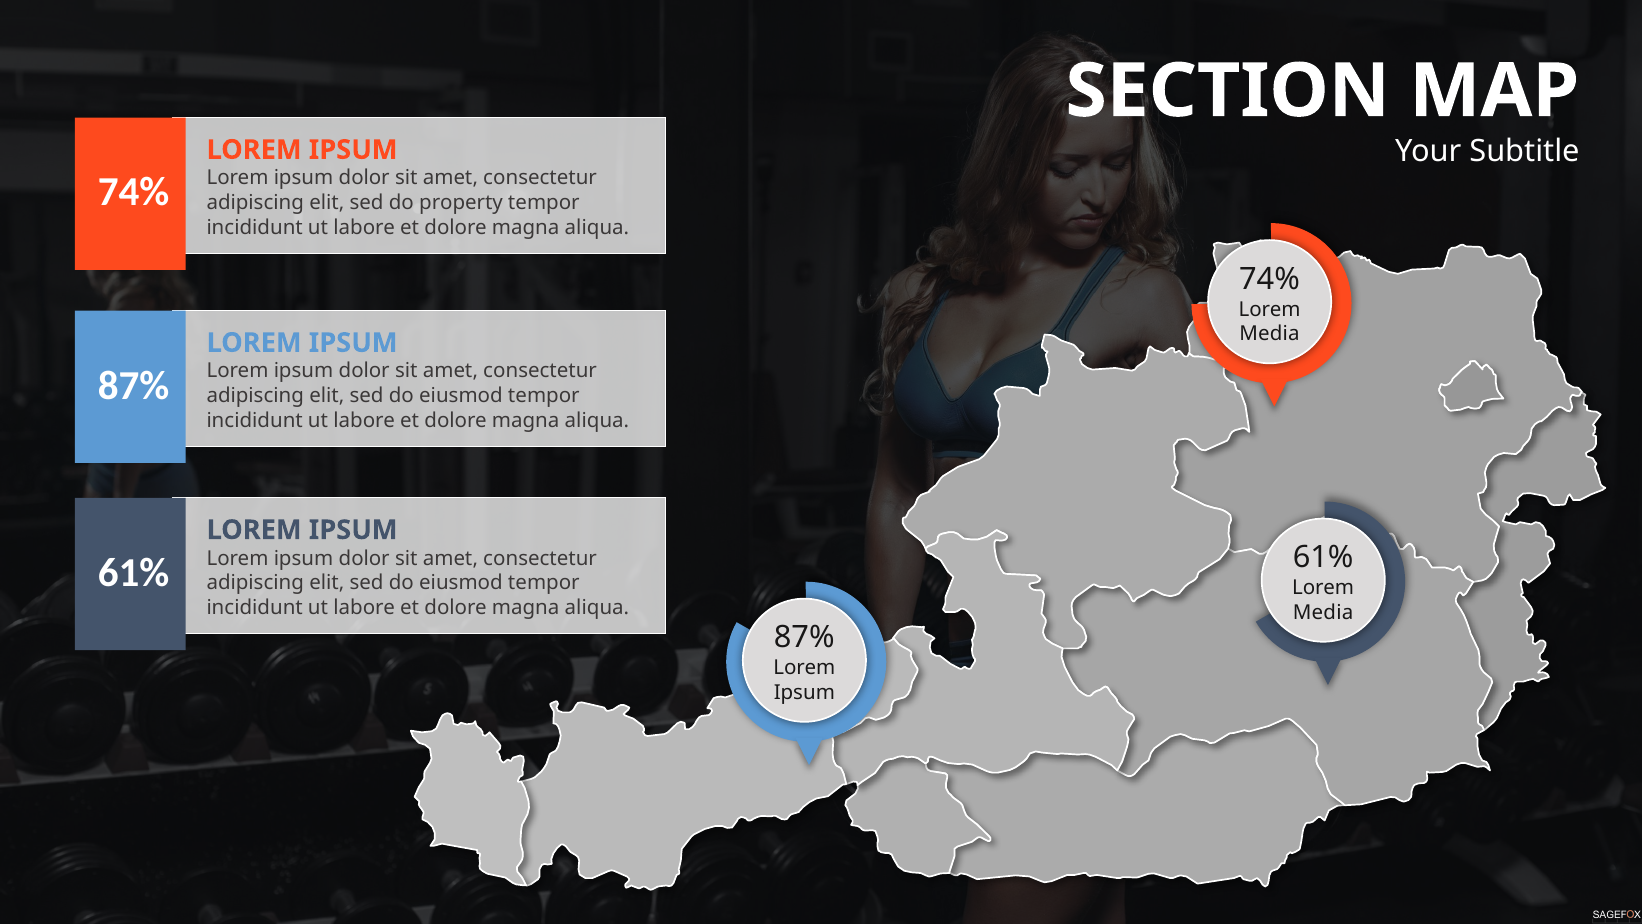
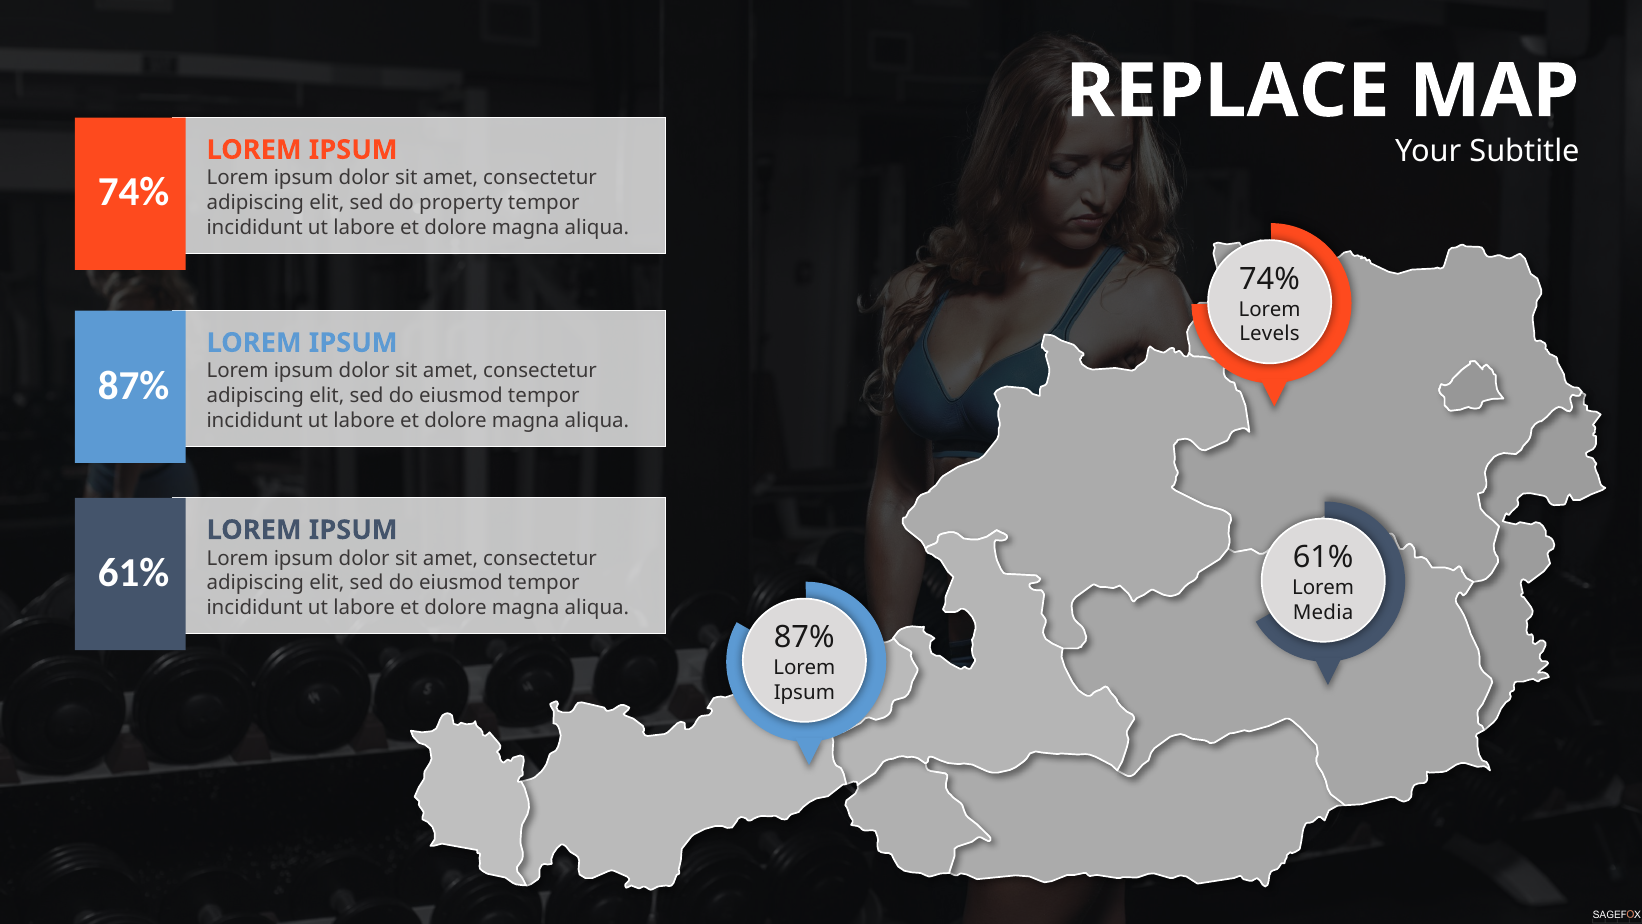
SECTION: SECTION -> REPLACE (1227, 91)
Media: Media -> Levels (1269, 334)
